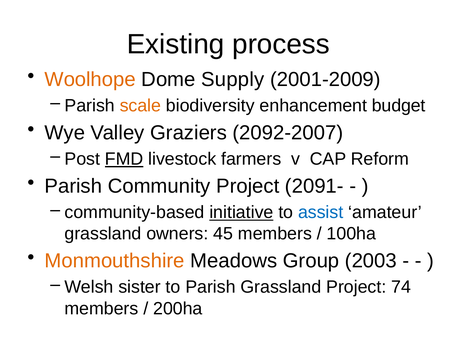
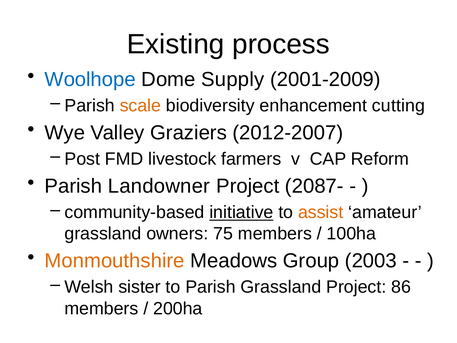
Woolhope colour: orange -> blue (90, 79)
budget: budget -> cutting (399, 106)
2092-2007: 2092-2007 -> 2012-2007 (288, 133)
FMD underline: present -> none (124, 159)
Community: Community -> Landowner (159, 186)
2091-: 2091- -> 2087- (314, 186)
assist colour: blue -> orange (321, 212)
45: 45 -> 75 (223, 234)
74: 74 -> 86 (401, 287)
